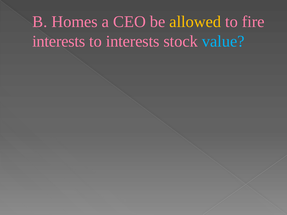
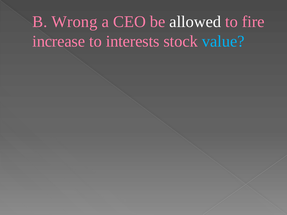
Homes: Homes -> Wrong (74, 22)
allowed colour: yellow -> white (195, 22)
interests: interests -> increase (59, 41)
